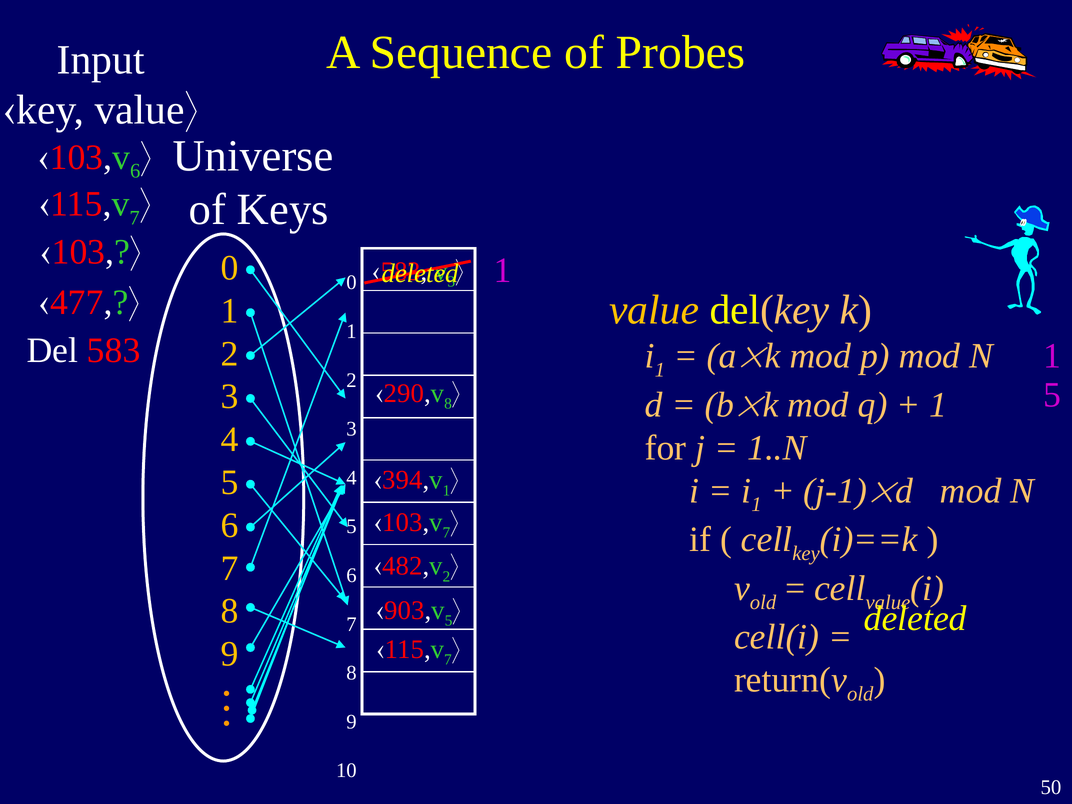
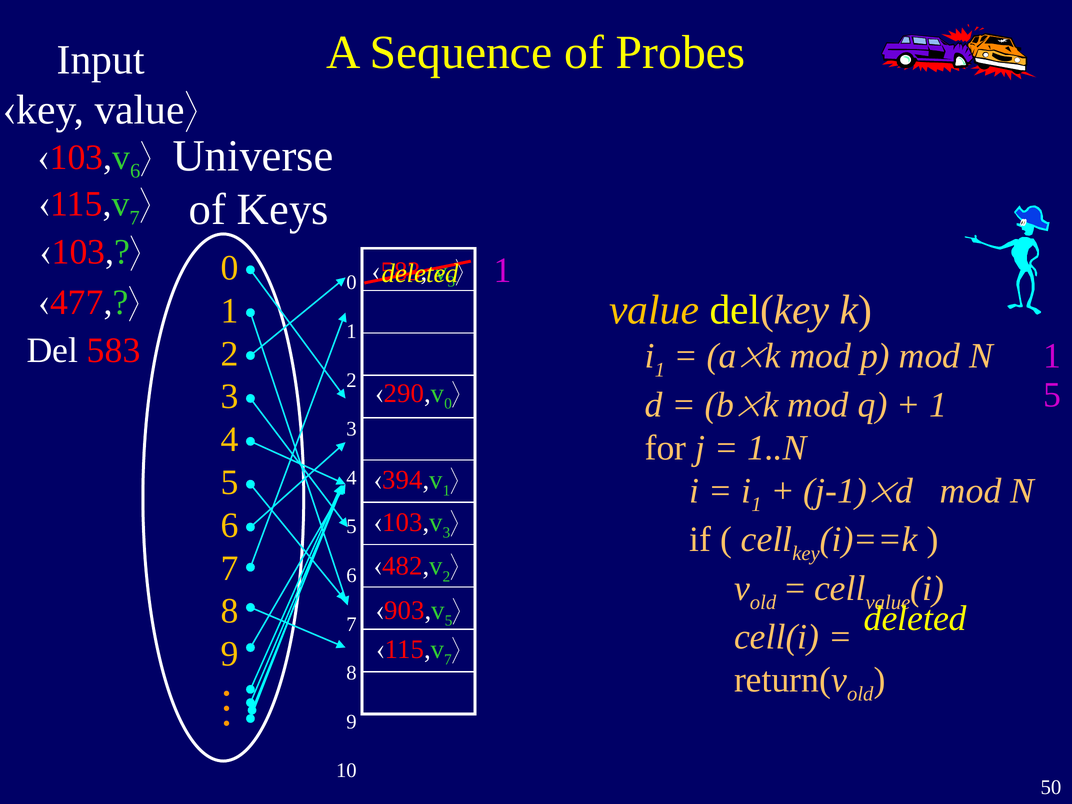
8: 8 -> 0 (448, 404)
7: 7 -> 3 (446, 533)
